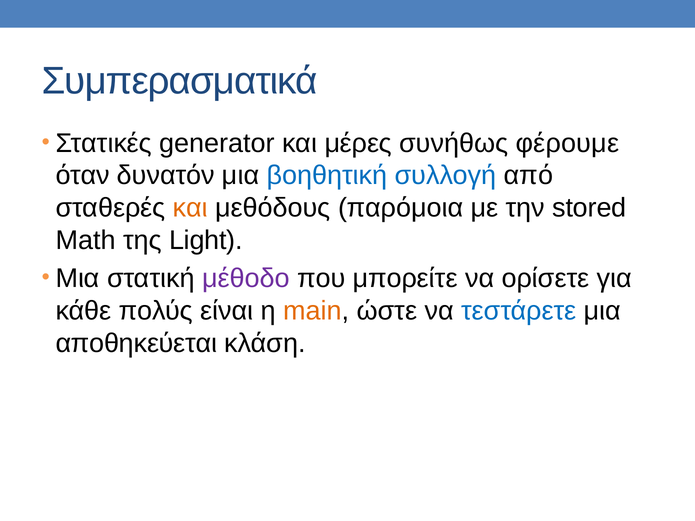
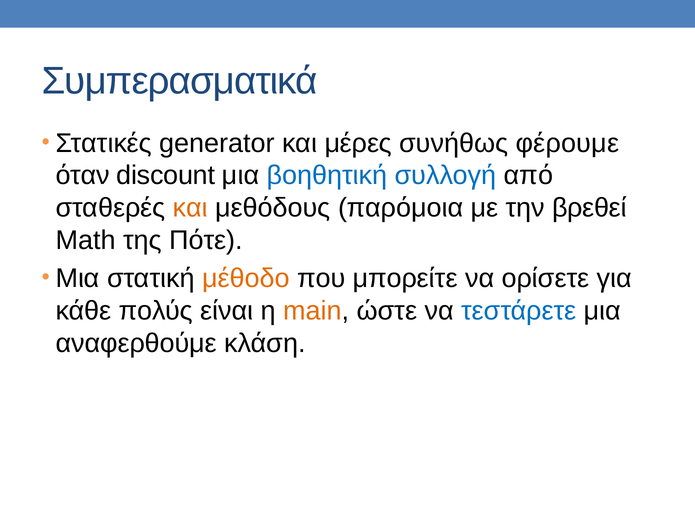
δυνατόν: δυνατόν -> discount (166, 176)
stored: stored -> βρεθεί (589, 208)
Light: Light -> Πότε (206, 241)
μέθοδο colour: purple -> orange (246, 278)
αποθηκεύεται: αποθηκεύεται -> αναφερθούμε (136, 343)
